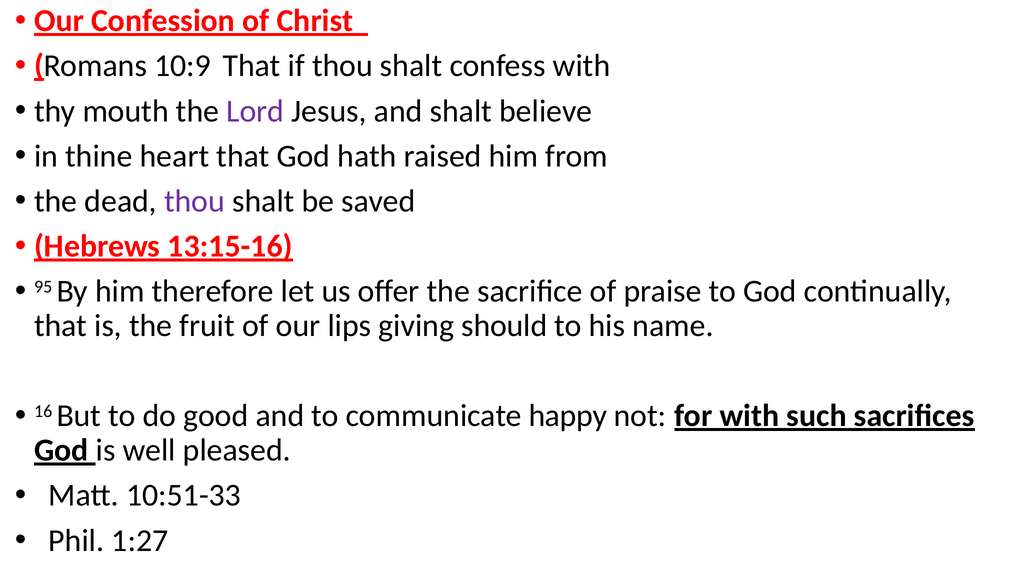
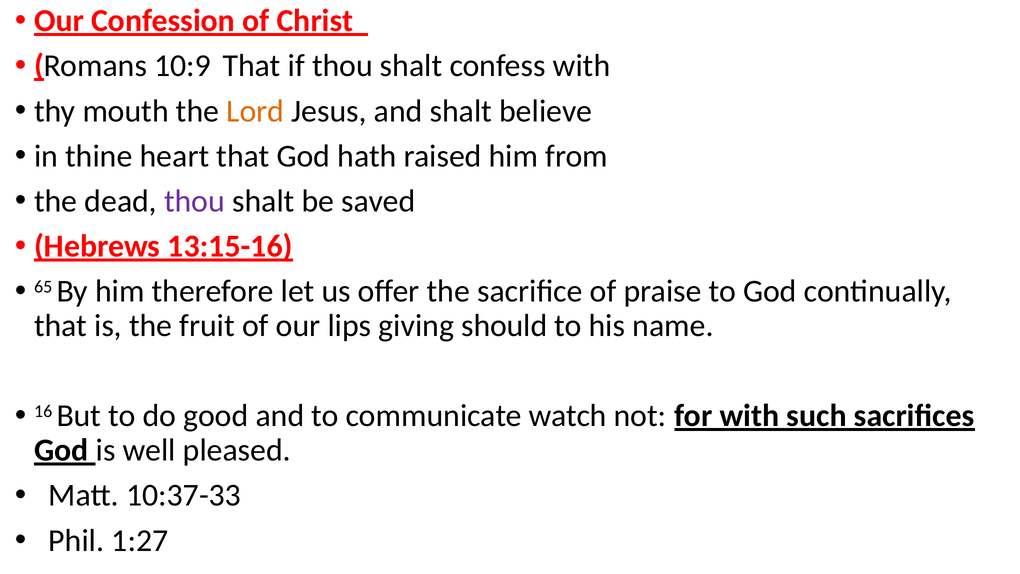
Lord colour: purple -> orange (255, 111)
95: 95 -> 65 (43, 287)
happy: happy -> watch (568, 416)
10:51-33: 10:51-33 -> 10:37-33 (184, 495)
